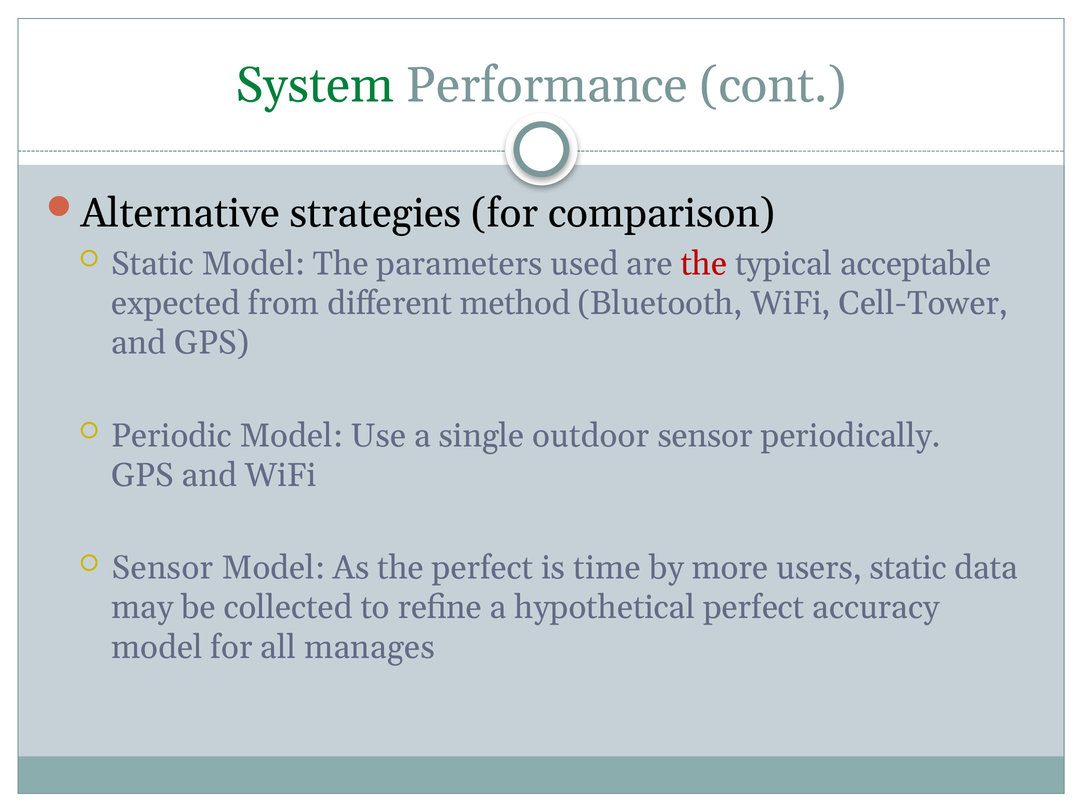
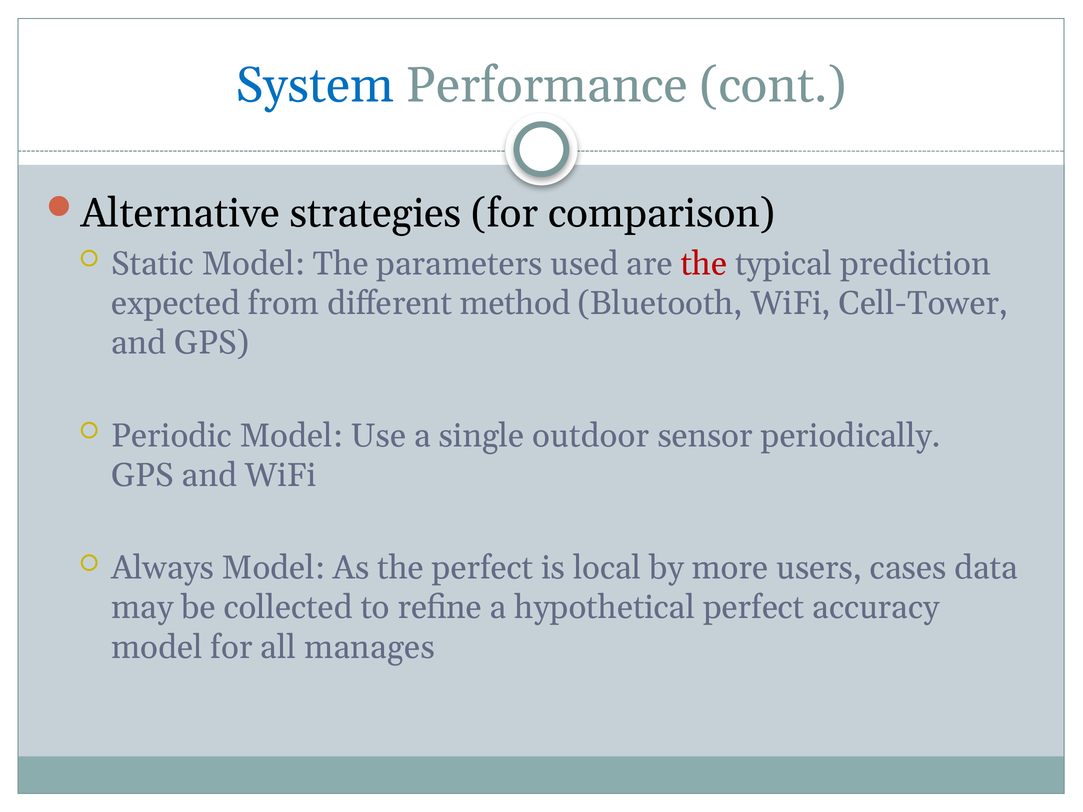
System colour: green -> blue (315, 85)
acceptable: acceptable -> prediction (916, 264)
Sensor: Sensor -> Always (163, 568)
time: time -> local (607, 568)
users static: static -> cases (908, 568)
